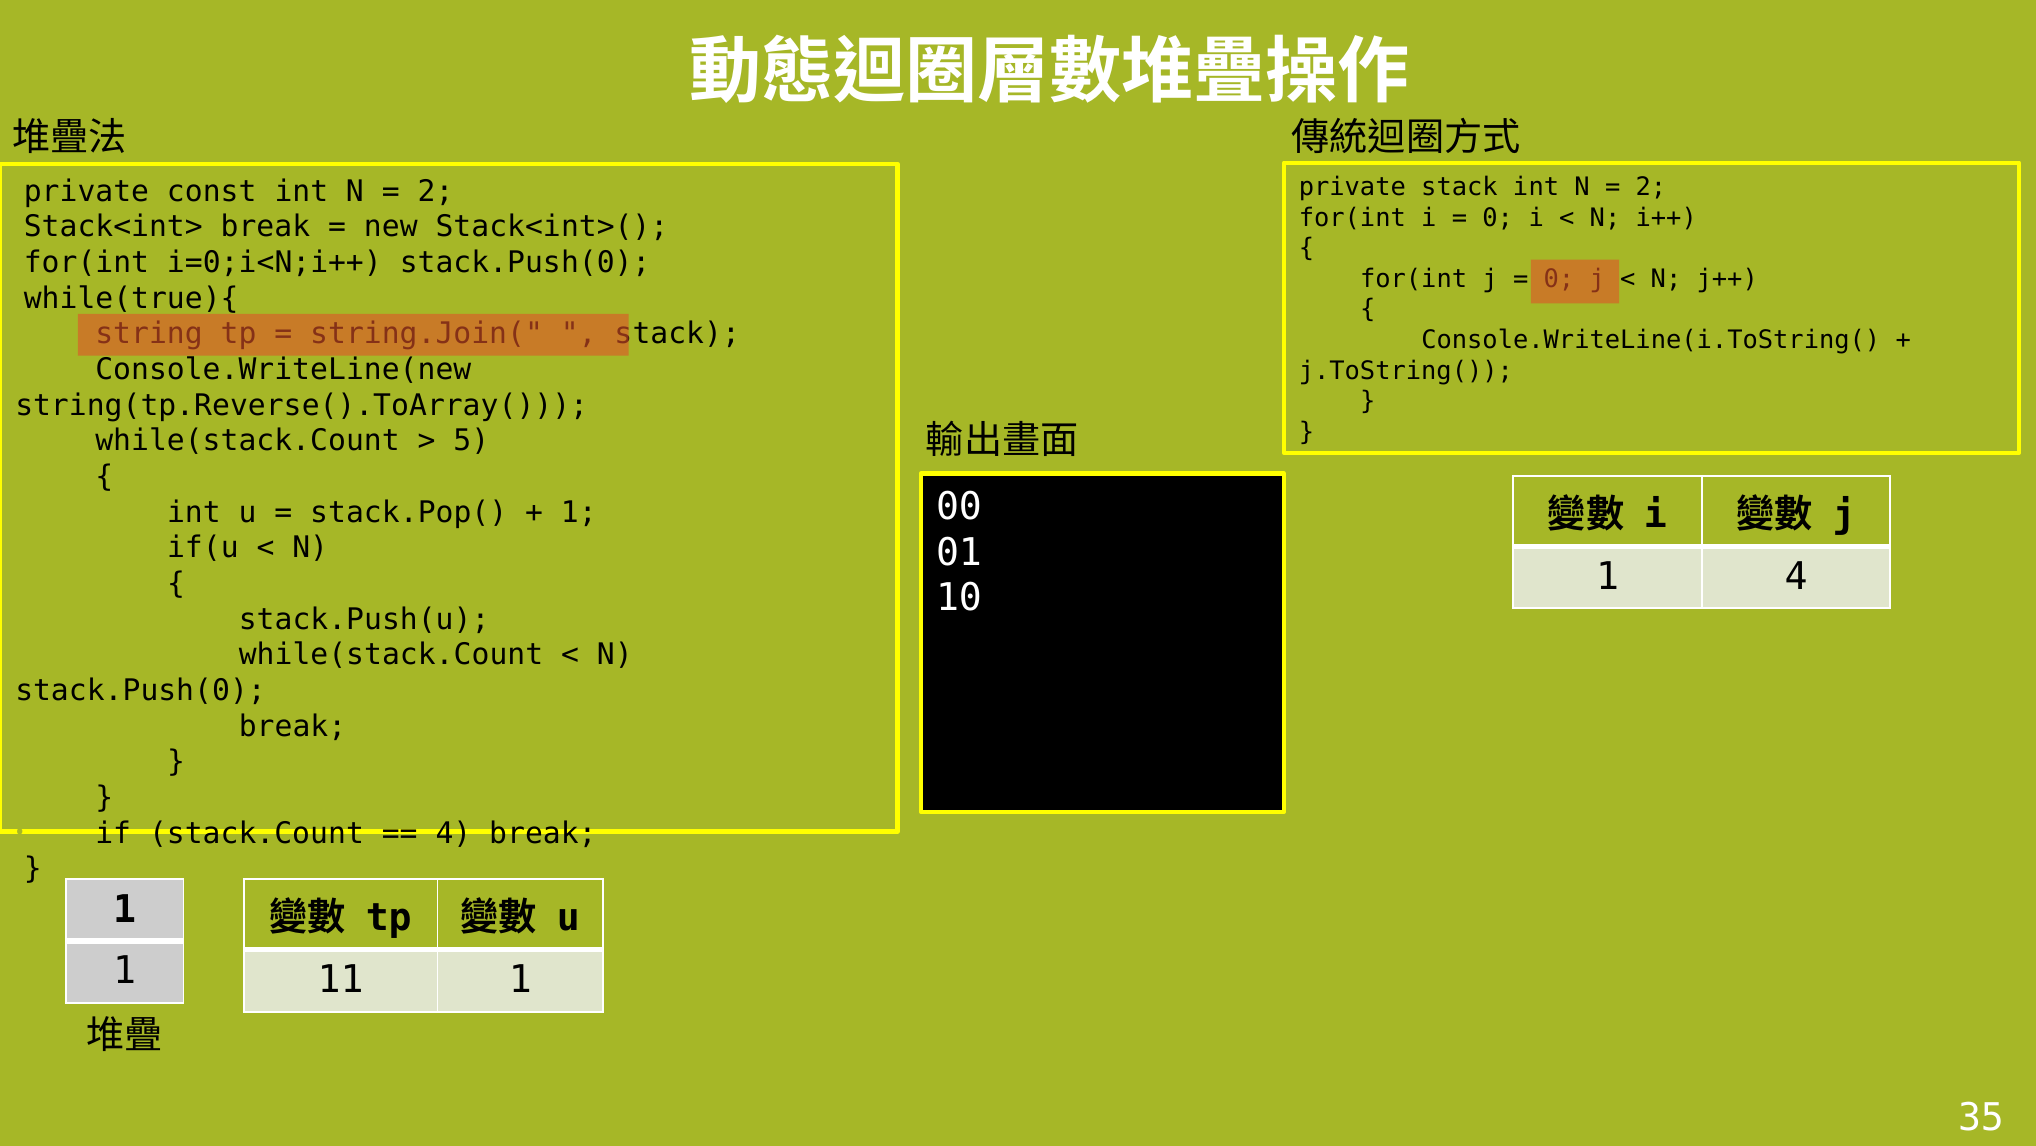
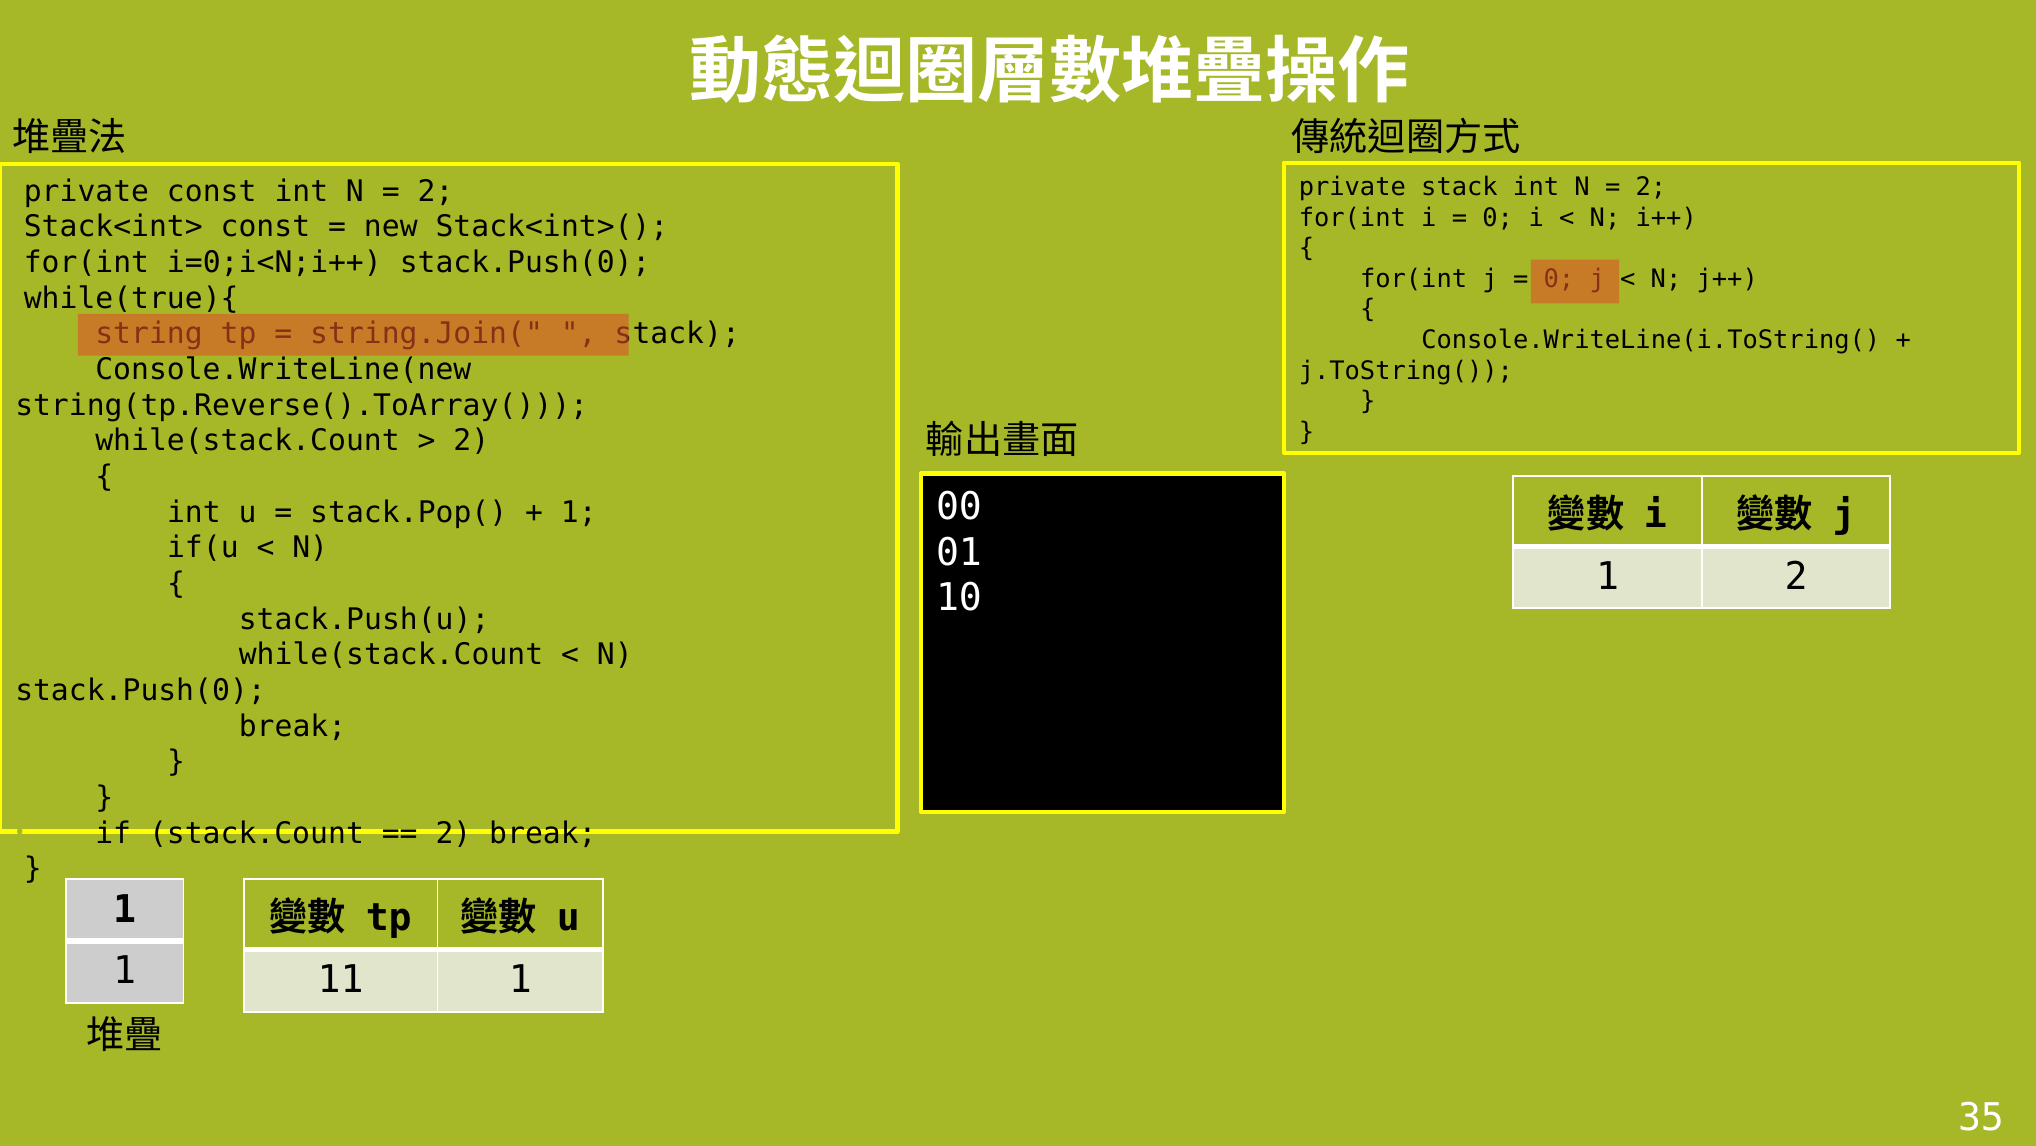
Stack<int> break: break -> const (265, 227)
5: 5 -> 2 (471, 441)
1 4: 4 -> 2 (1796, 576)
4: 4 -> 2 (453, 833)
